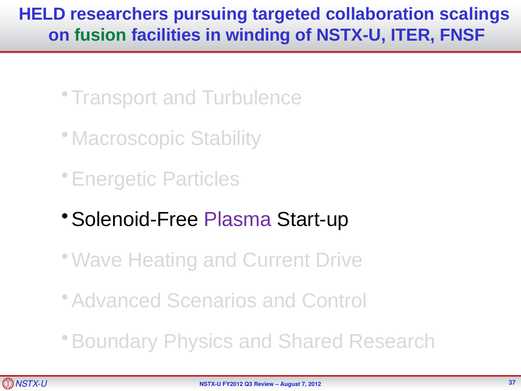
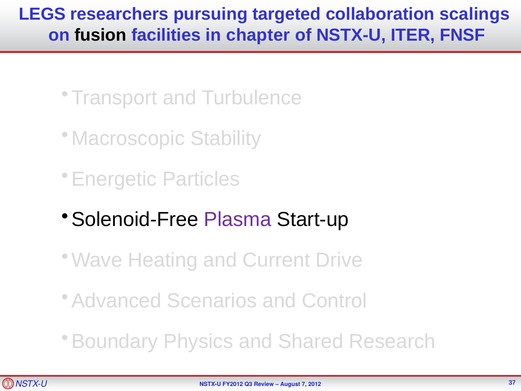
HELD: HELD -> LEGS (42, 14)
fusion colour: green -> black (100, 35)
winding: winding -> chapter (258, 35)
